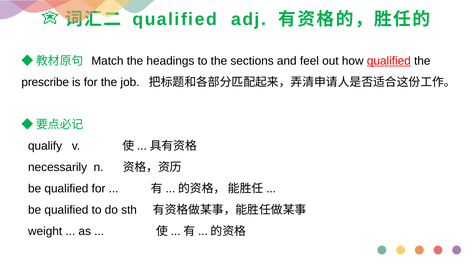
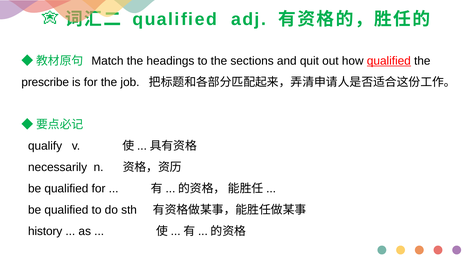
feel: feel -> quit (309, 61)
weight: weight -> history (45, 231)
